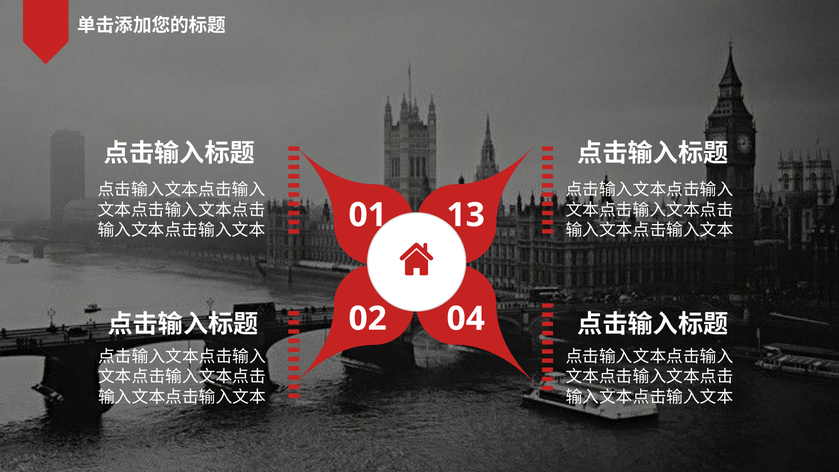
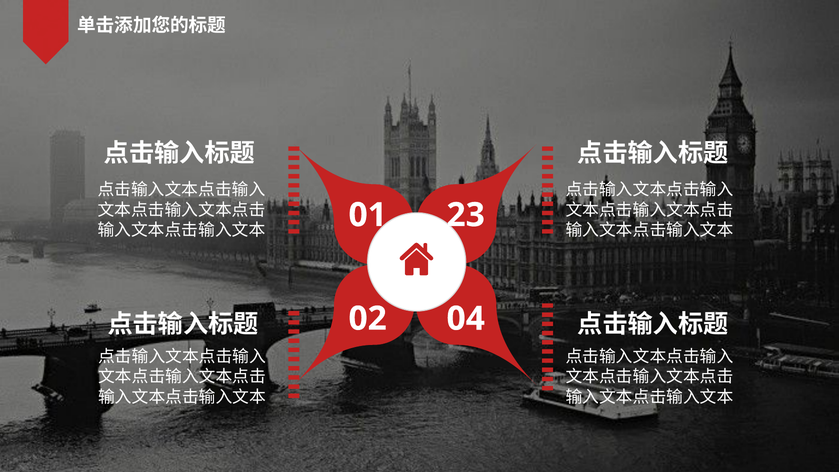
13: 13 -> 23 (466, 215)
